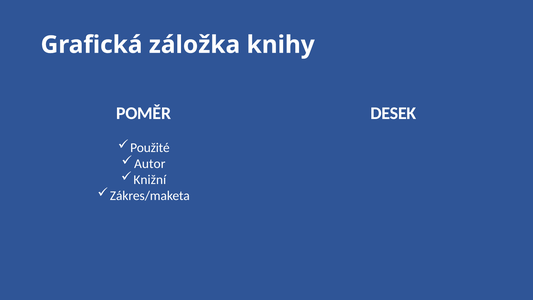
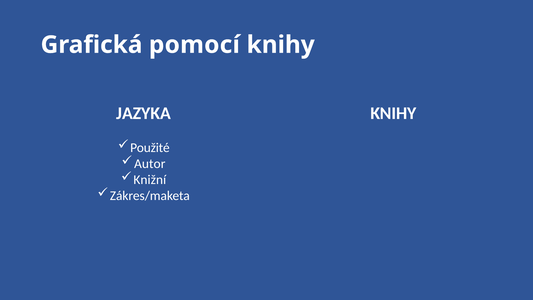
záložka: záložka -> pomocí (194, 45)
POMĚR: POMĚR -> JAZYKA (144, 113)
DESEK: DESEK -> KNIHY (393, 113)
